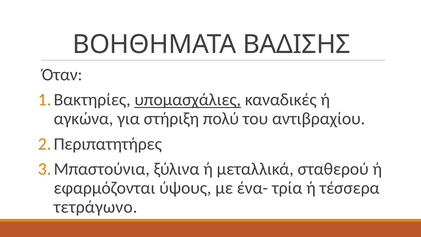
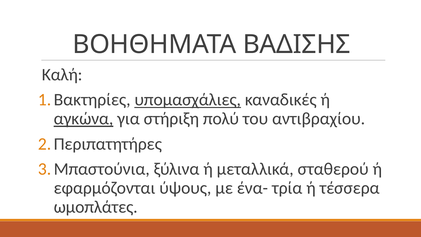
Όταν: Όταν -> Καλή (62, 75)
αγκώνα underline: none -> present (83, 119)
τετράγωνο: τετράγωνο -> ωμοπλάτες (96, 207)
